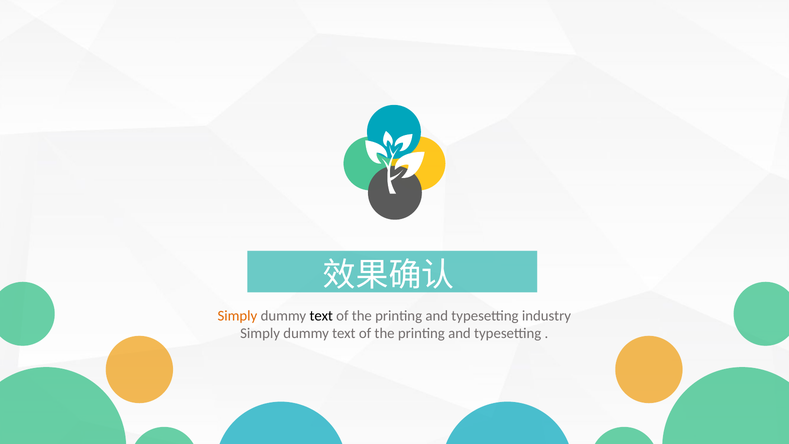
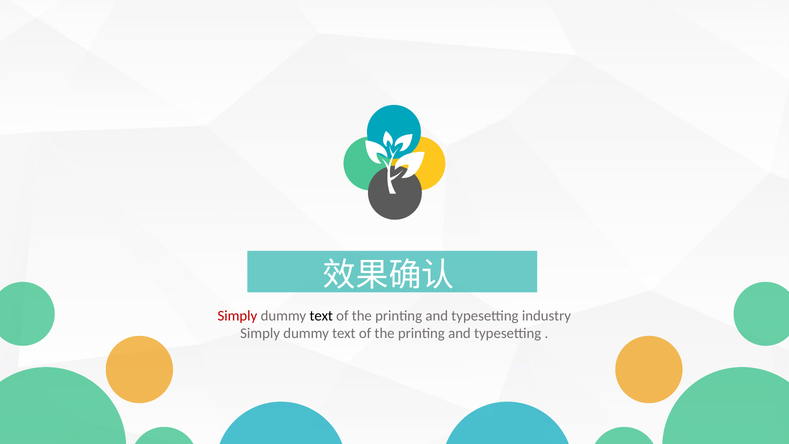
Simply colour: orange -> red (237, 316)
